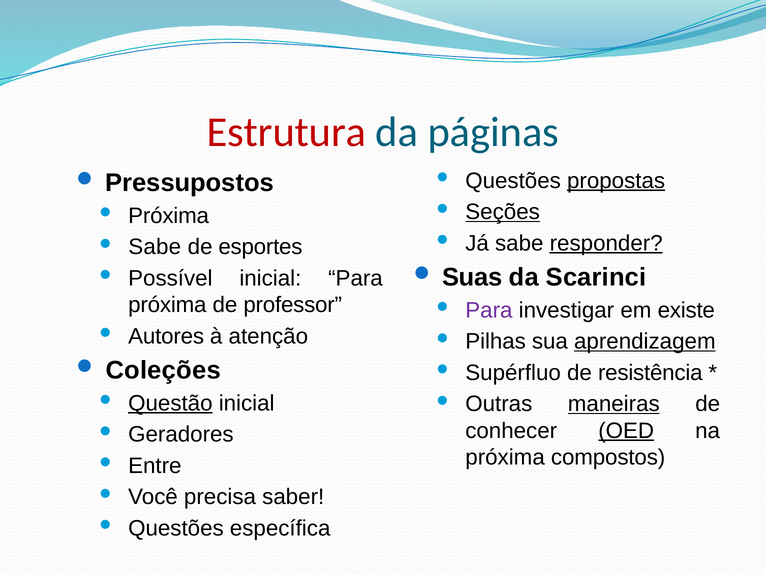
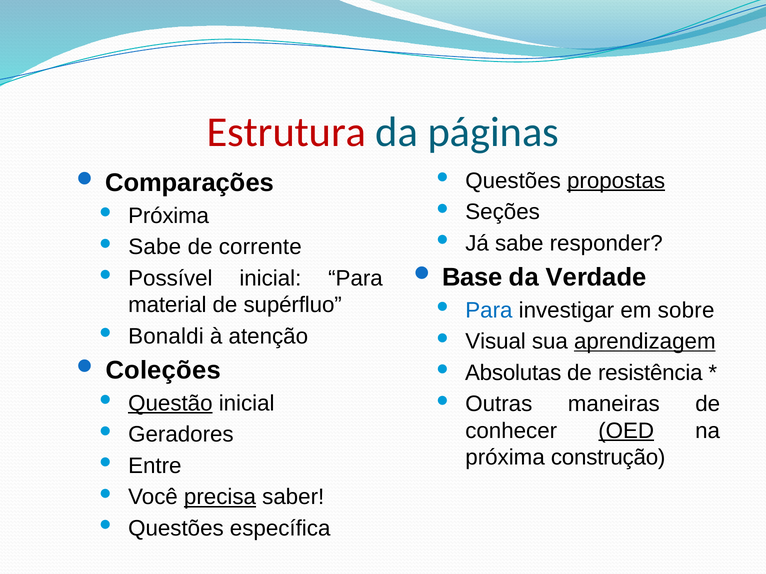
Pressupostos: Pressupostos -> Comparações (190, 183)
Seções underline: present -> none (503, 212)
responder underline: present -> none (606, 243)
esportes: esportes -> corrente (260, 247)
Suas: Suas -> Base (472, 277)
Scarinci: Scarinci -> Verdade (596, 277)
próxima: próxima -> material (167, 305)
professor: professor -> supérfluo (293, 305)
Para colour: purple -> blue (489, 310)
existe: existe -> sobre (686, 310)
Autores: Autores -> Bonaldi (166, 337)
Pilhas: Pilhas -> Visual (496, 342)
Supérfluo: Supérfluo -> Absolutas (513, 373)
maneiras underline: present -> none (614, 404)
compostos: compostos -> construção (608, 458)
precisa underline: none -> present (220, 497)
